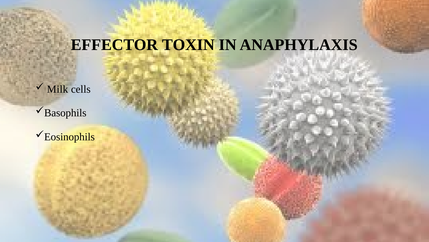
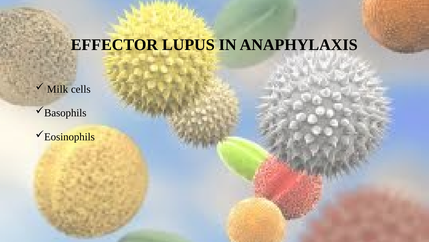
TOXIN: TOXIN -> LUPUS (188, 45)
